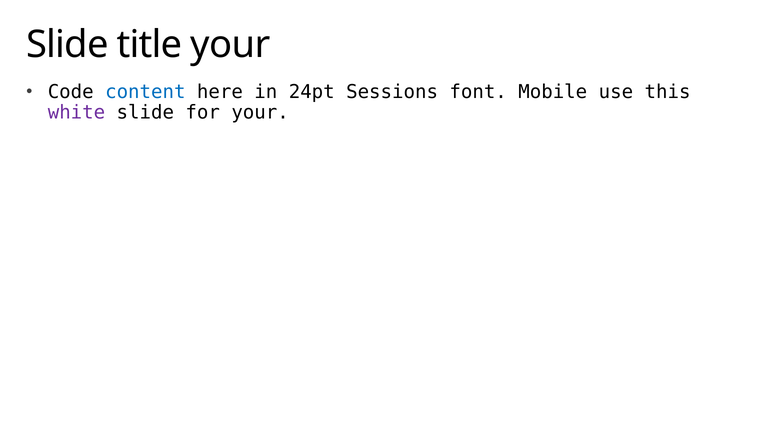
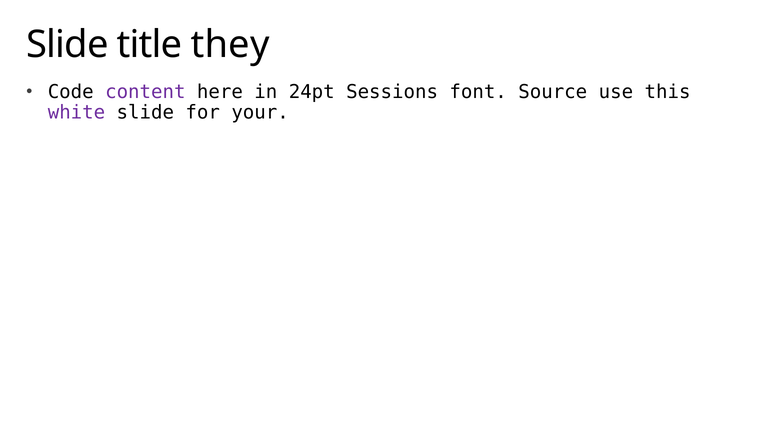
title your: your -> they (230, 45)
content colour: blue -> purple (145, 92)
Mobile: Mobile -> Source (553, 92)
